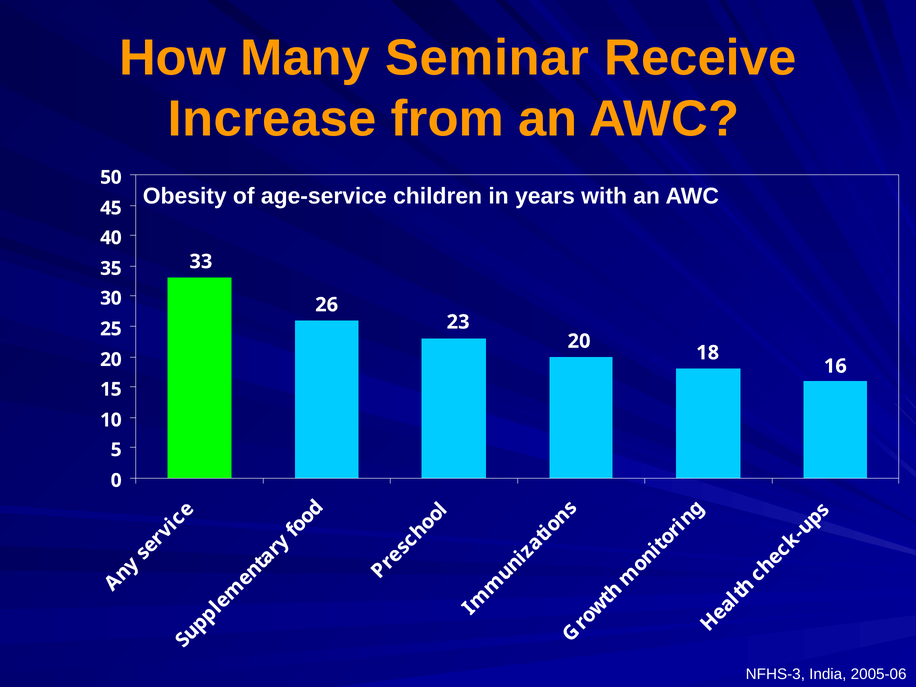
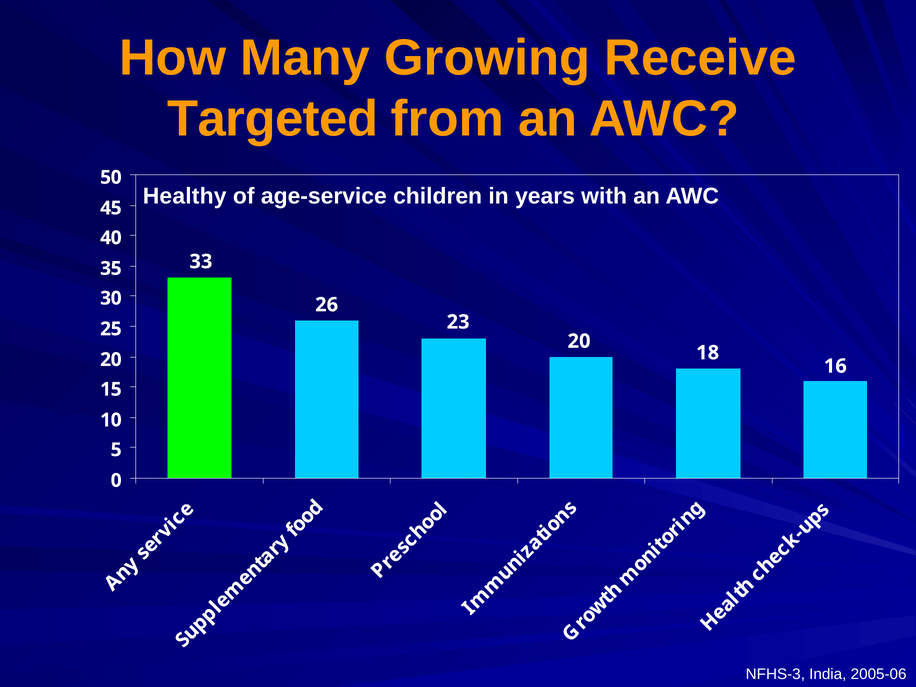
Seminar: Seminar -> Growing (487, 58)
Increase: Increase -> Targeted (273, 119)
Obesity: Obesity -> Healthy (185, 196)
